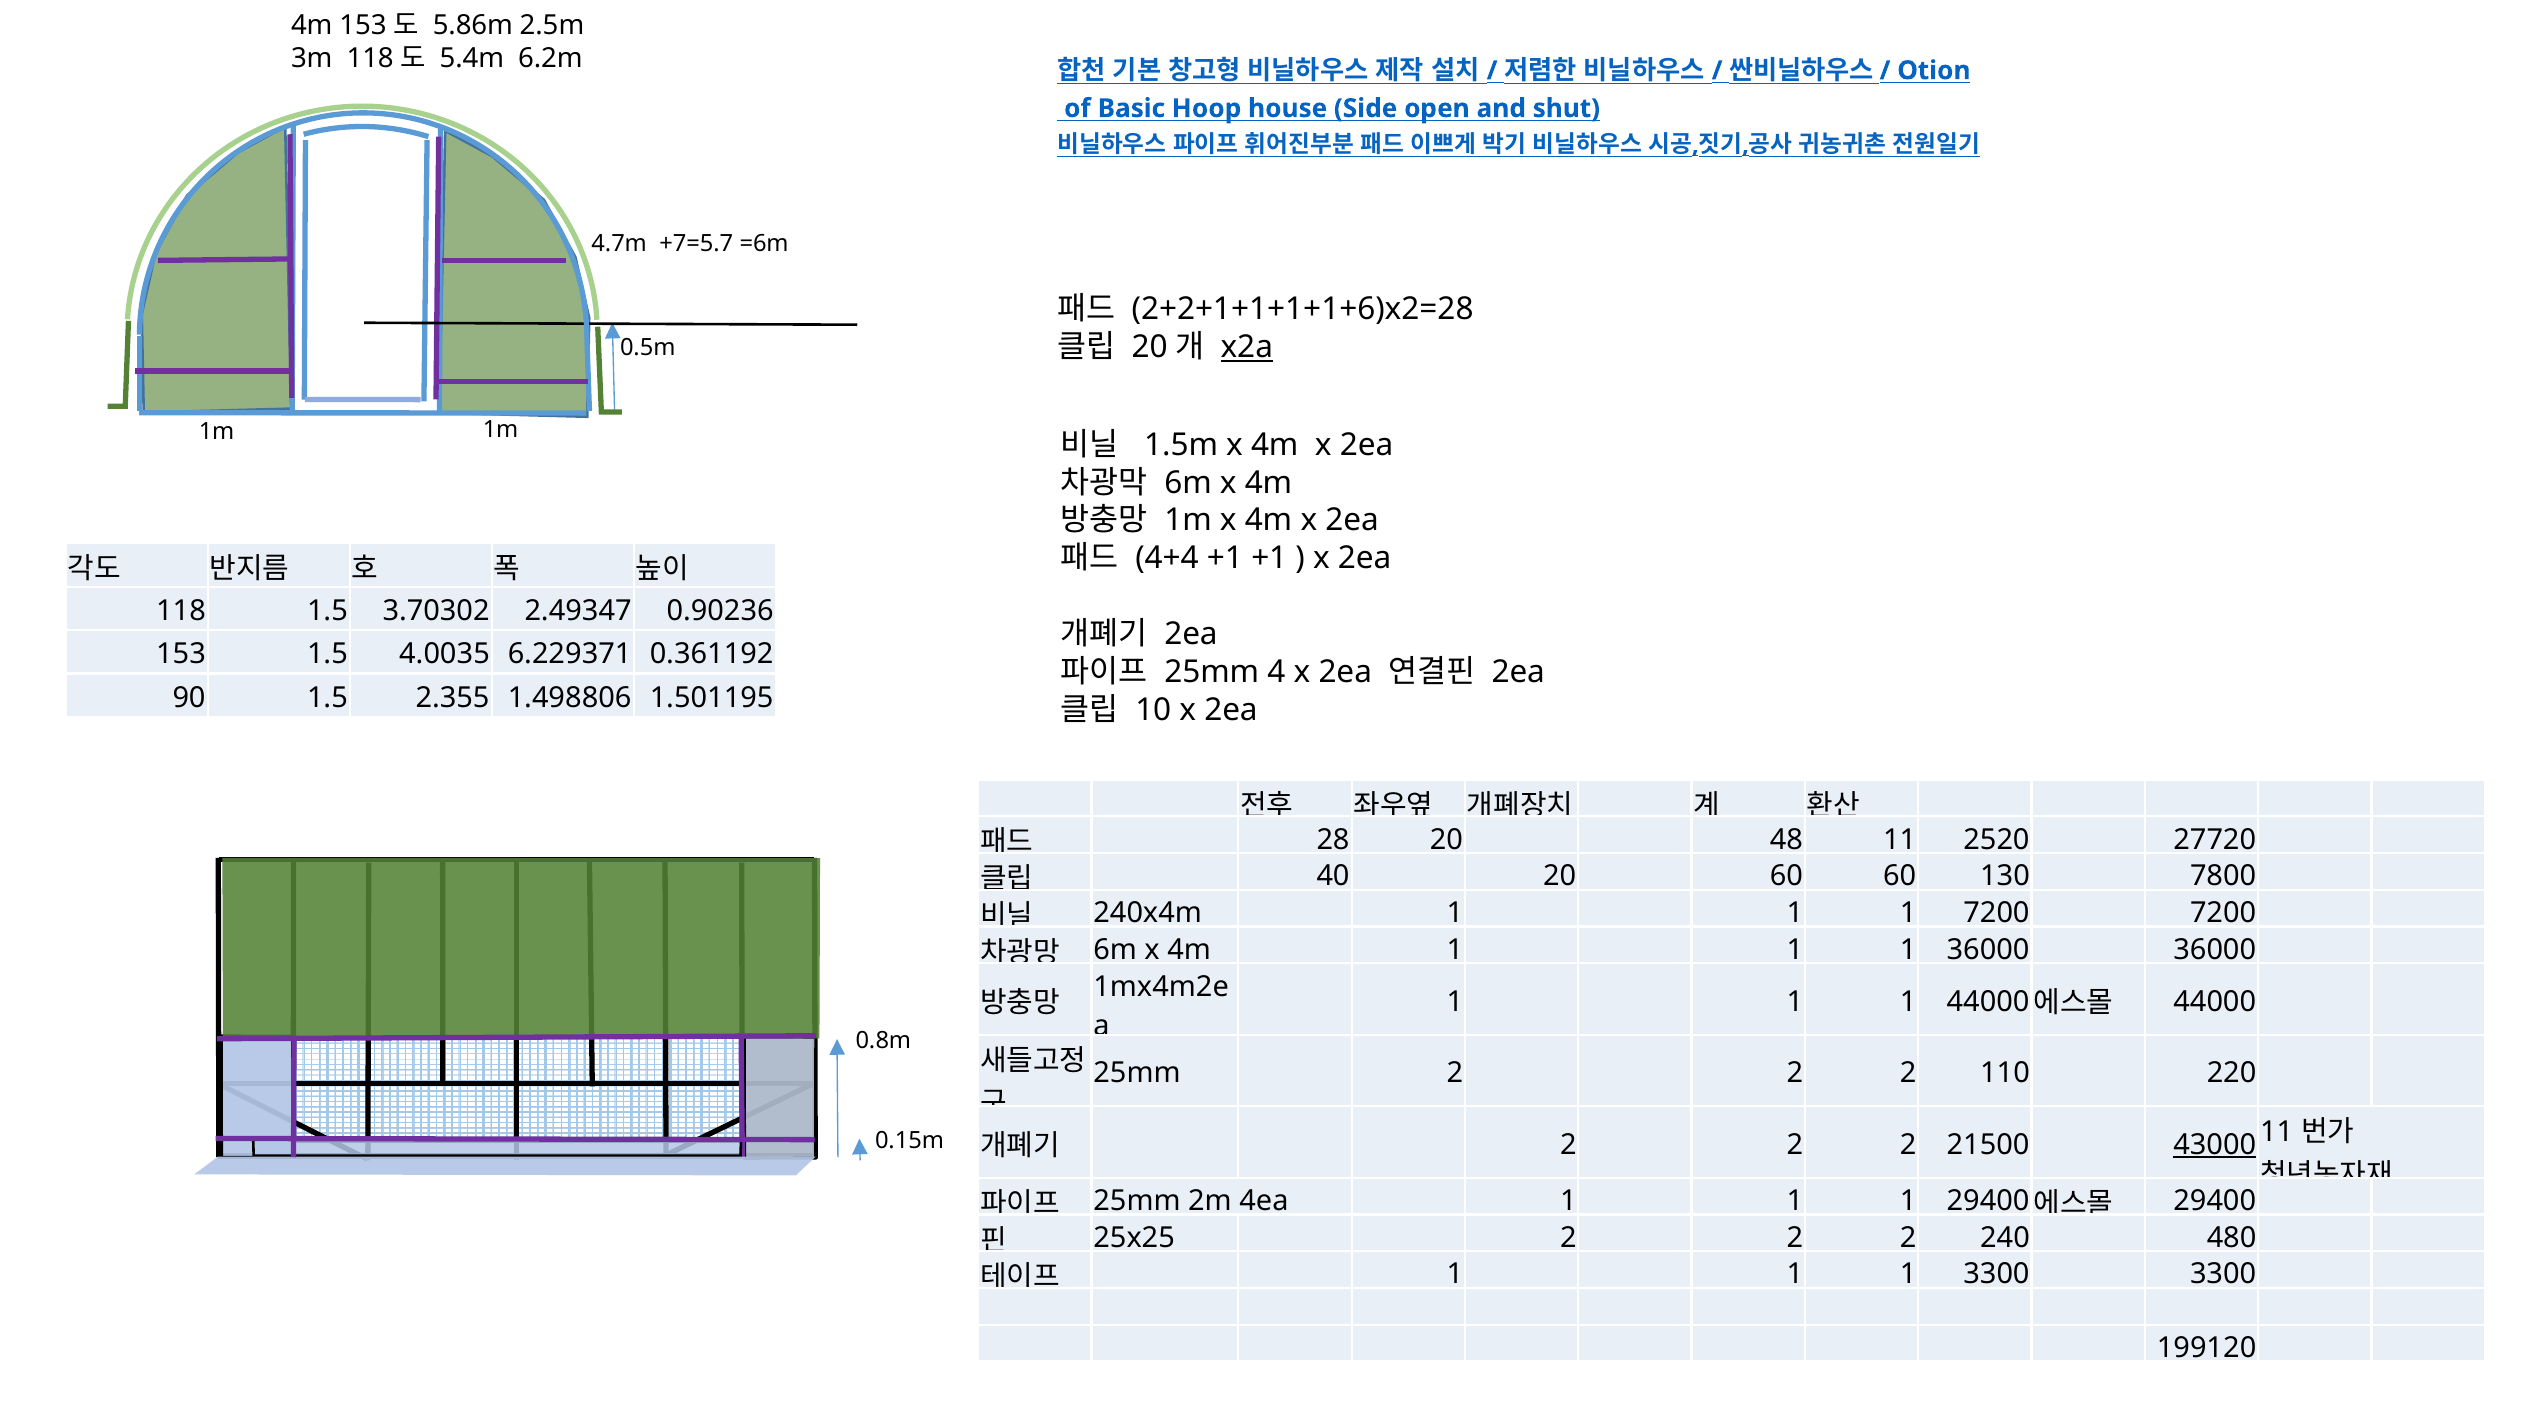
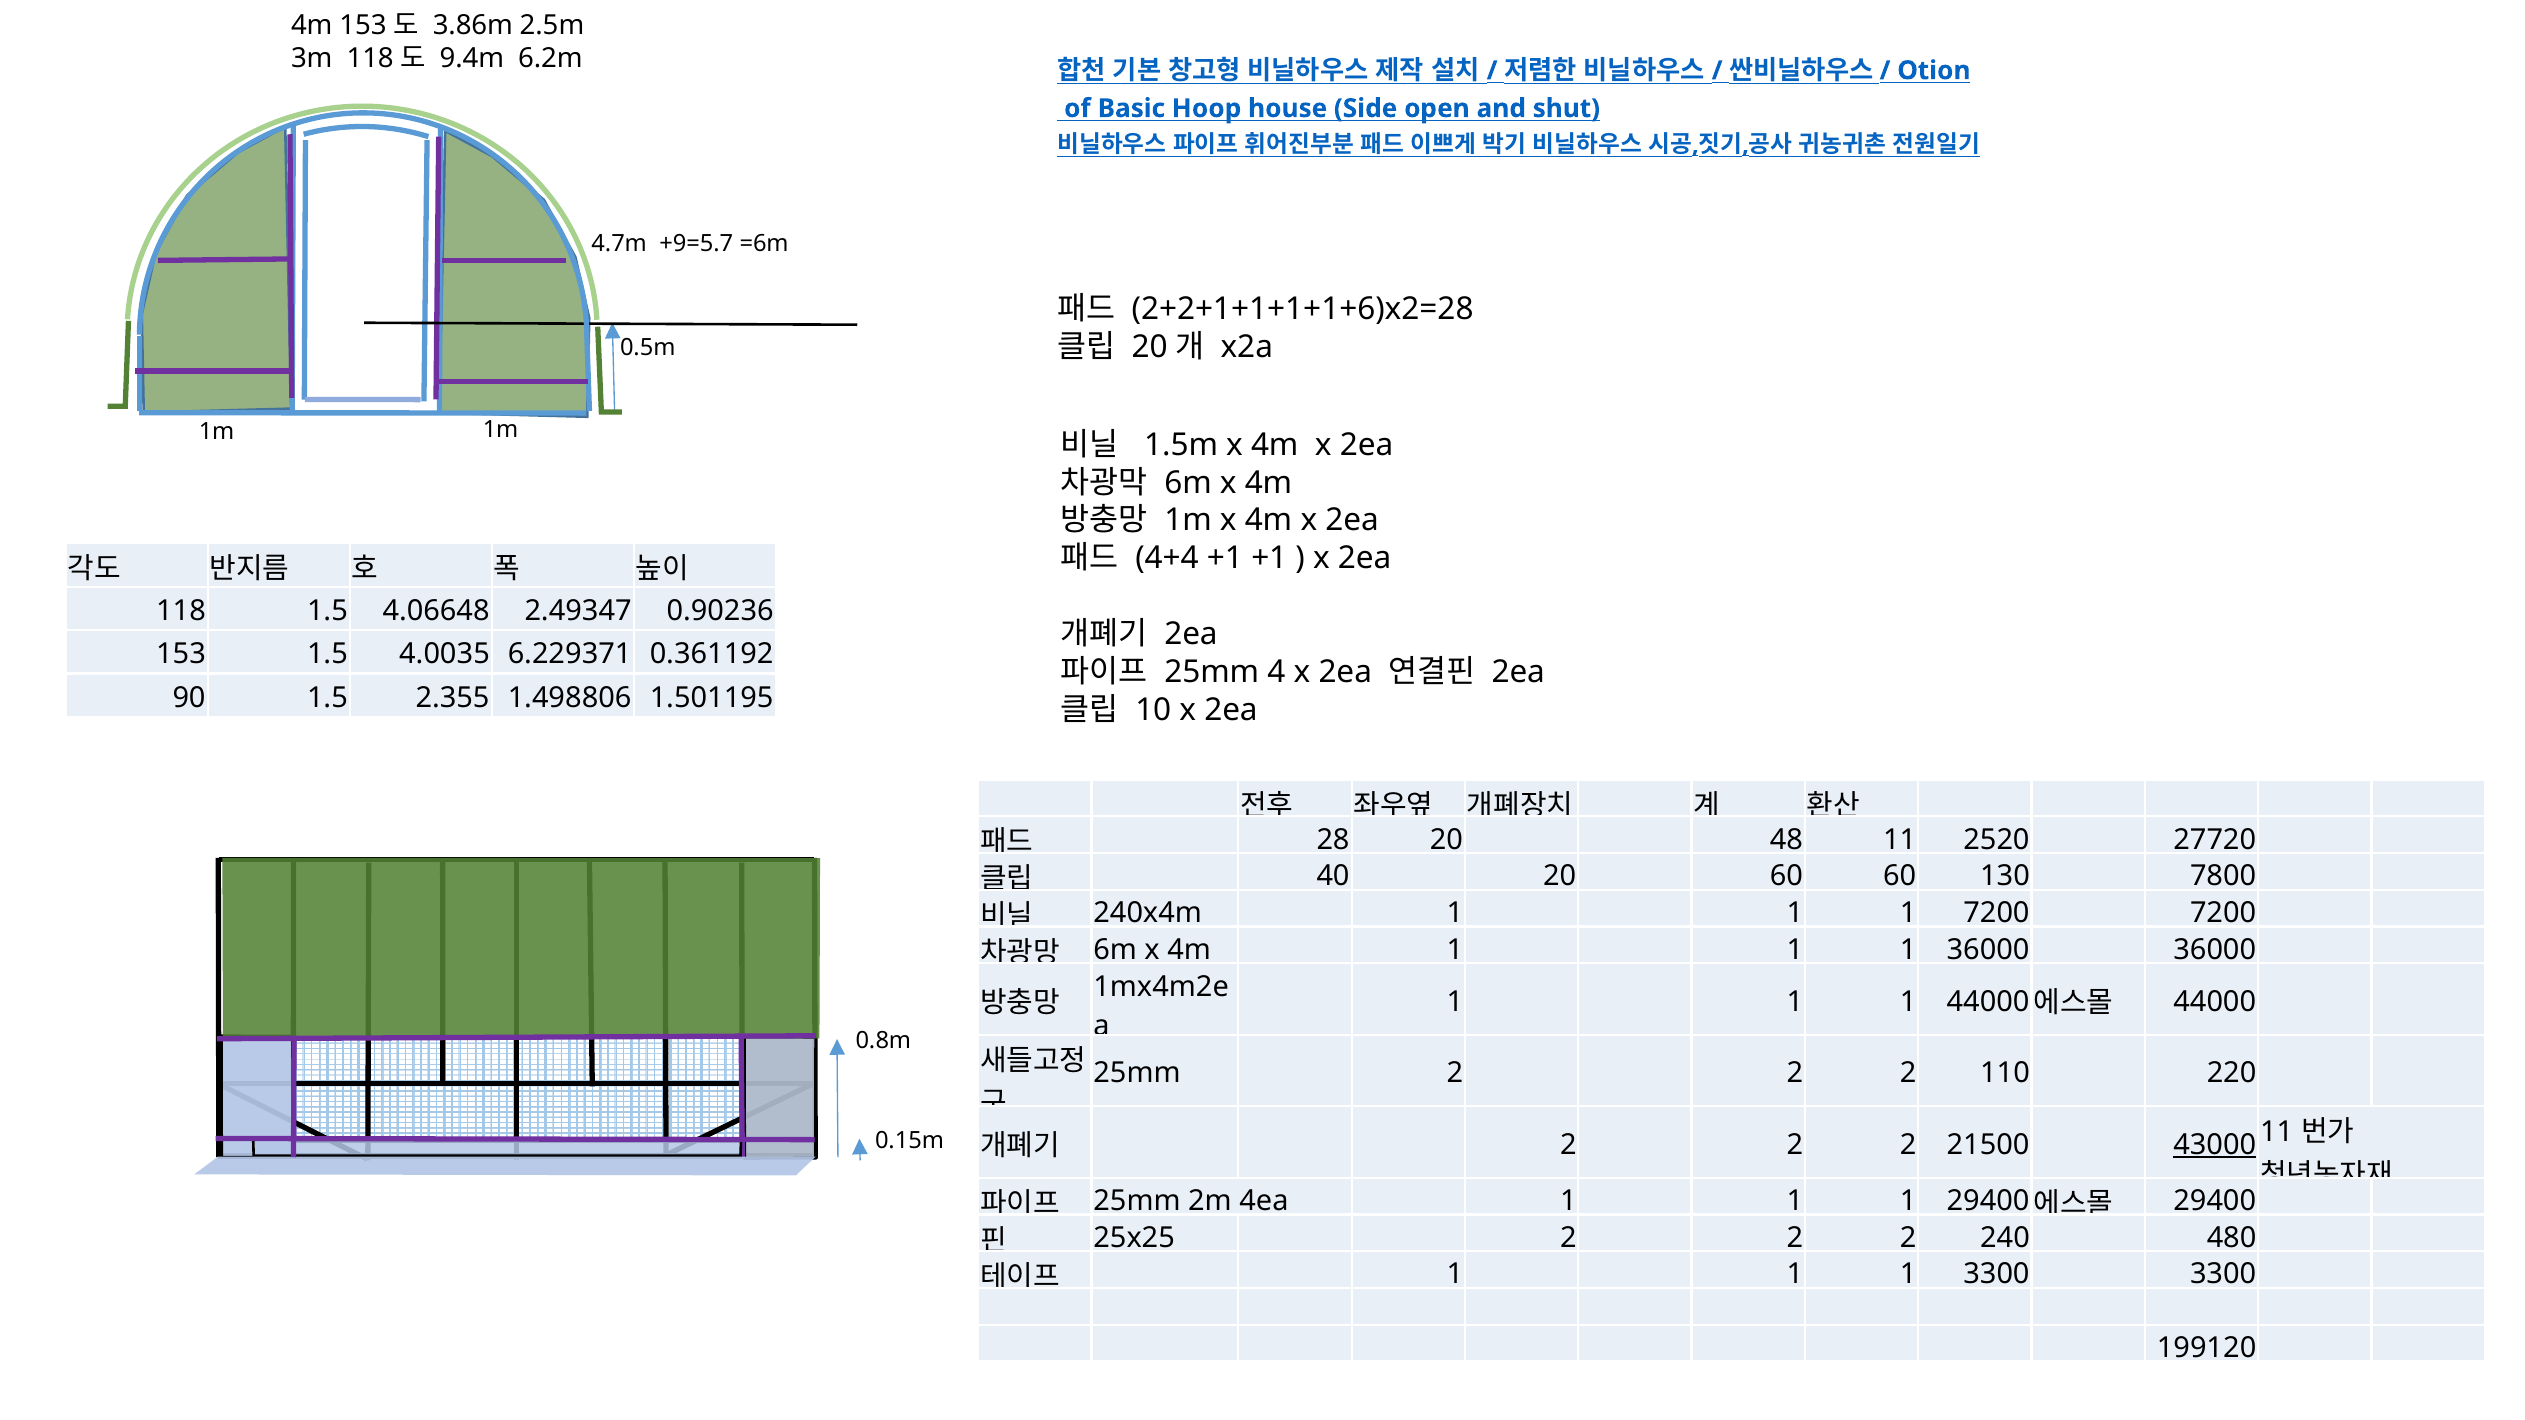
5.86m: 5.86m -> 3.86m (473, 25)
5.4m: 5.4m -> 9.4m (472, 58)
+7=5.7: +7=5.7 -> +9=5.7 (696, 243)
x2a underline: present -> none (1247, 347)
3.70302: 3.70302 -> 4.06648 (436, 611)
